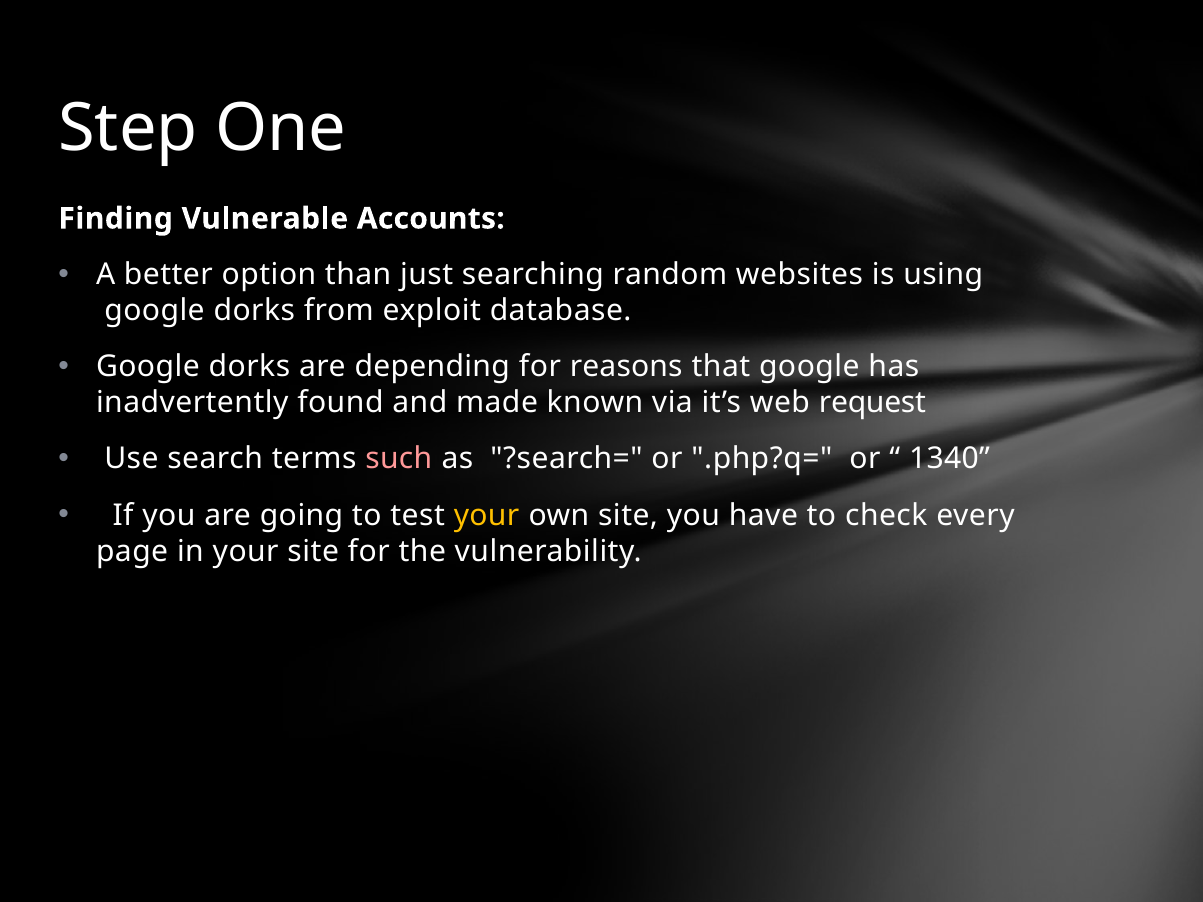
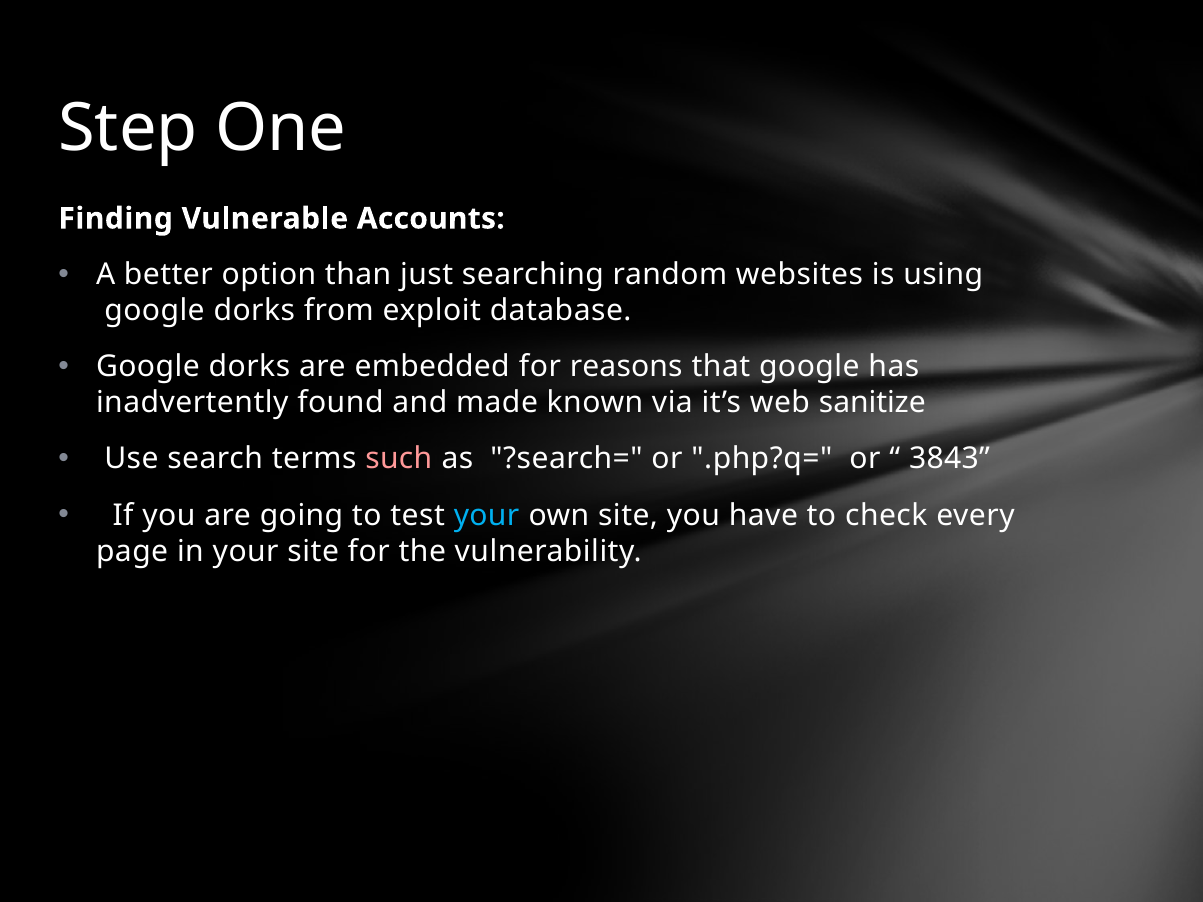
depending: depending -> embedded (432, 367)
request: request -> sanitize (872, 403)
1340: 1340 -> 3843 (950, 459)
your colour: yellow -> light blue (487, 515)
